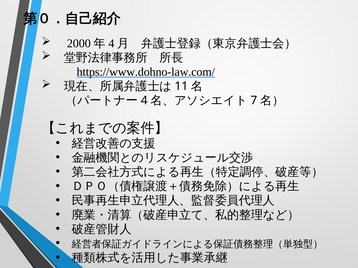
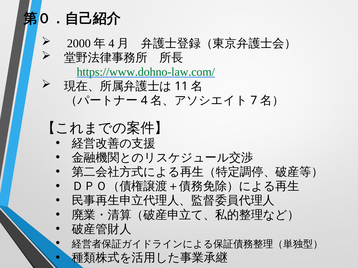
https://www.dohno-law.com/ colour: black -> green (146, 72)
